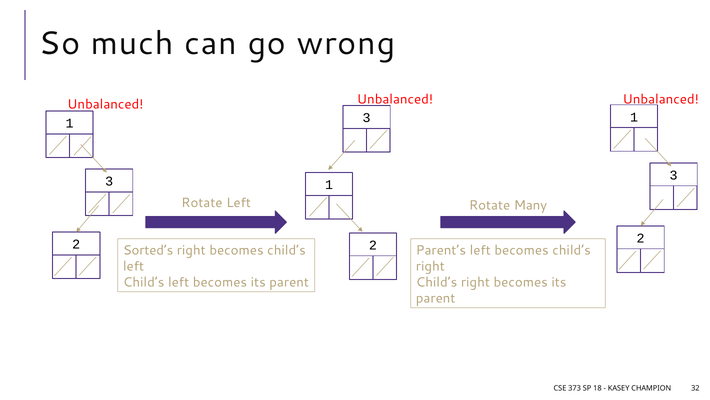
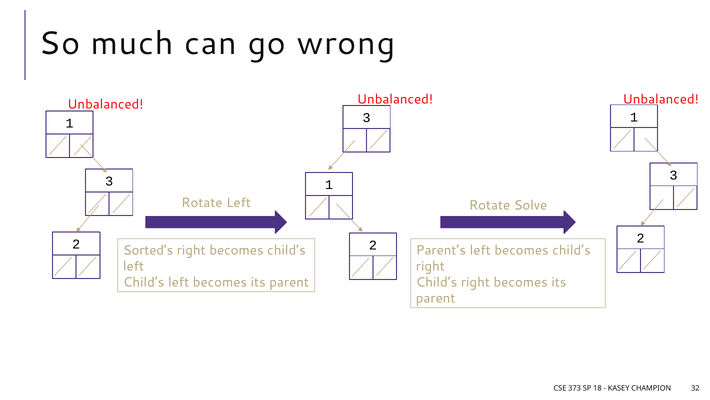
Many: Many -> Solve (530, 205)
